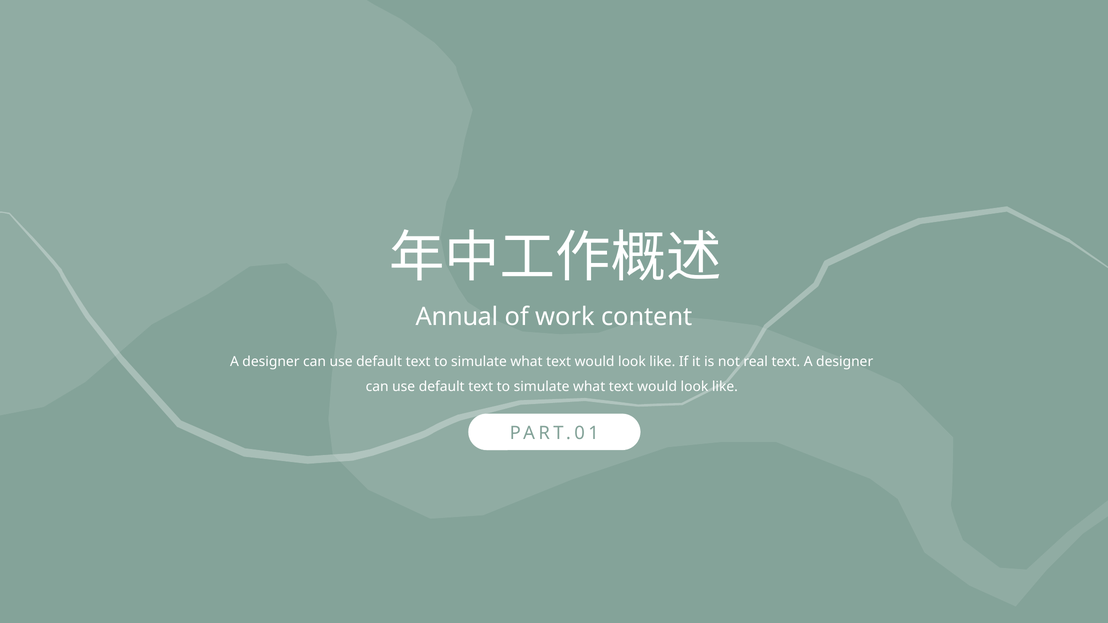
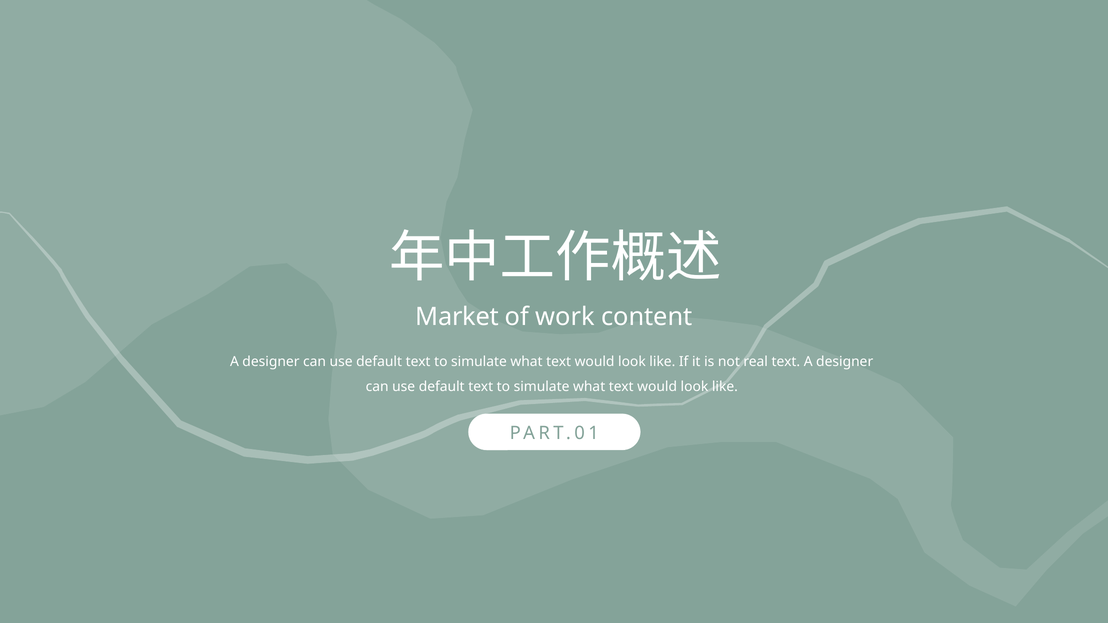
Annual: Annual -> Market (457, 317)
